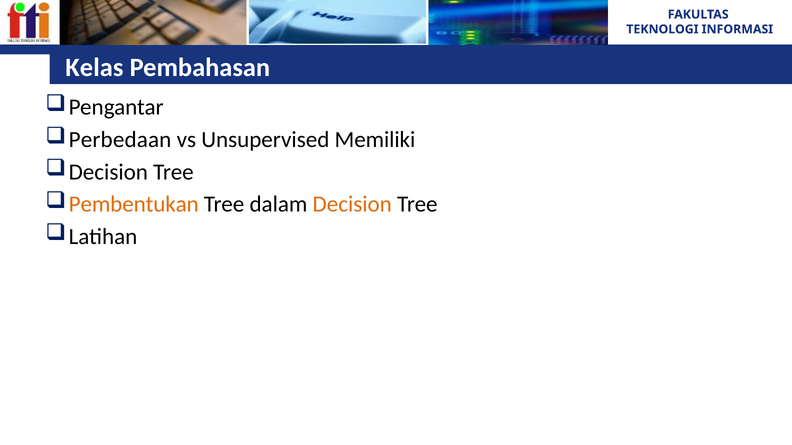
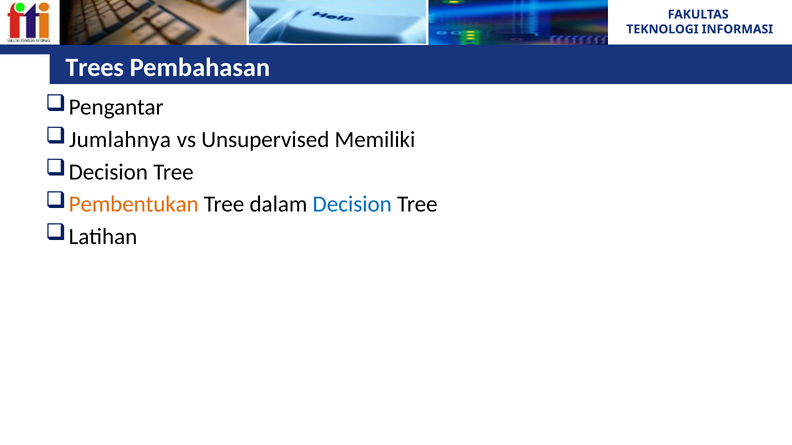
Kelas: Kelas -> Trees (95, 68)
Perbedaan: Perbedaan -> Jumlahnya (120, 140)
Decision colour: orange -> blue (352, 204)
